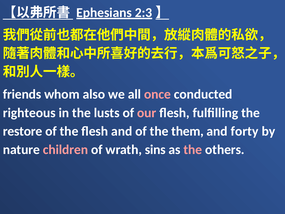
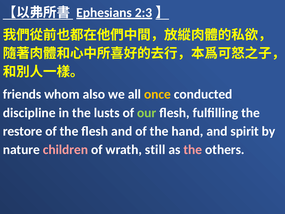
once colour: pink -> yellow (158, 94)
righteous: righteous -> discipline (29, 113)
our colour: pink -> light green (147, 113)
them: them -> hand (187, 131)
forty: forty -> spirit (245, 131)
sins: sins -> still (155, 149)
